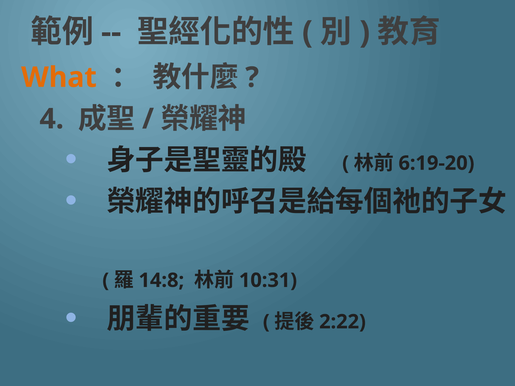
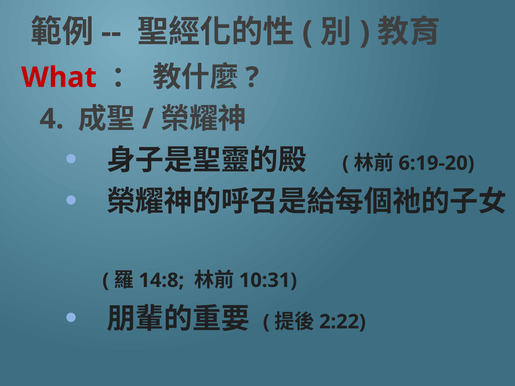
What colour: orange -> red (59, 78)
